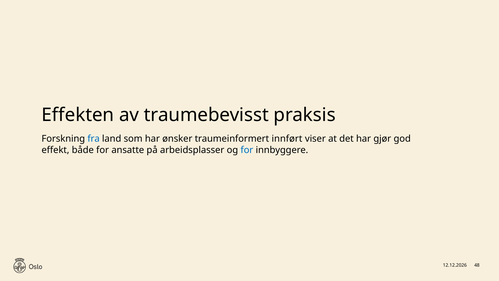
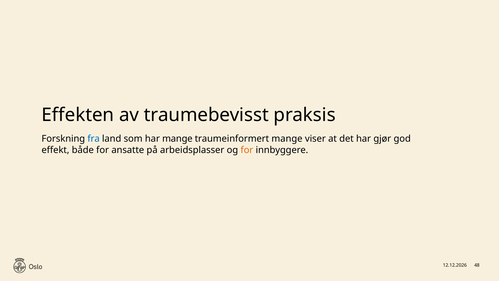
har ønsker: ønsker -> mange (177, 139)
traumeinformert innført: innført -> mange (287, 139)
for colour: blue -> orange (247, 150)
